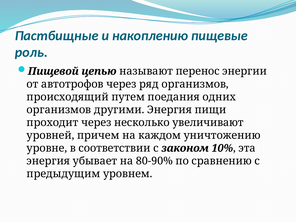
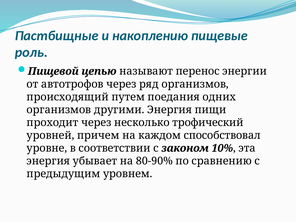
увеличивают: увеличивают -> трофический (208, 123)
уничтожению: уничтожению -> способствовал (222, 135)
